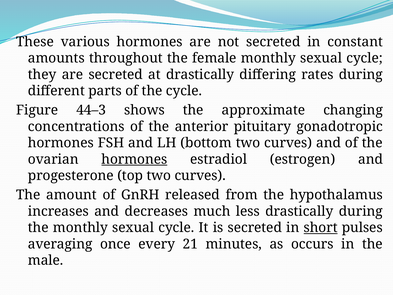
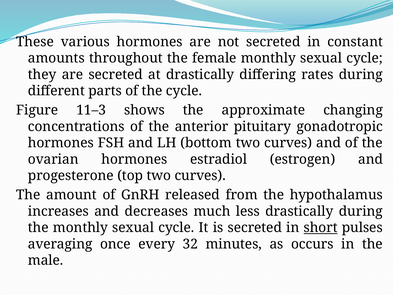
44–3: 44–3 -> 11–3 (91, 110)
hormones underline: present -> none (134, 159)
21: 21 -> 32 (190, 244)
